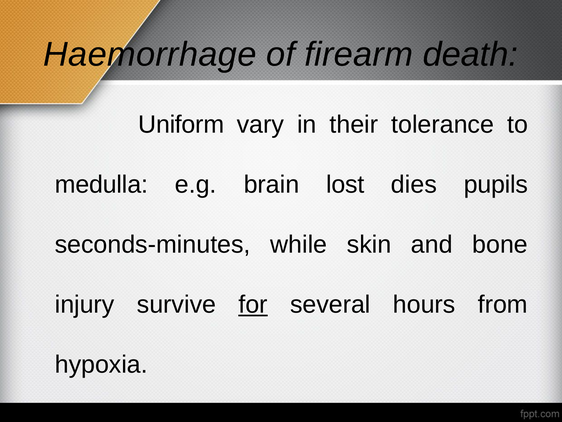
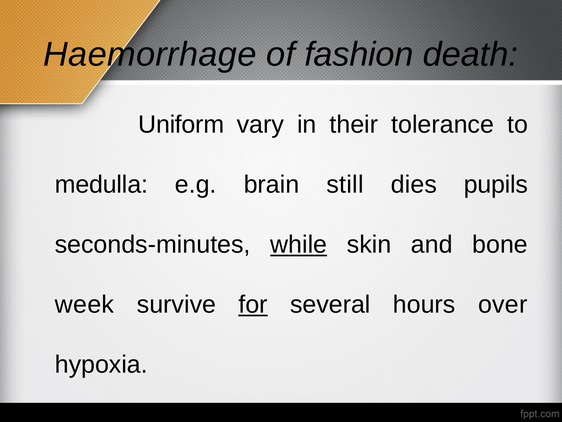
firearm: firearm -> fashion (359, 54)
lost: lost -> still (345, 184)
while underline: none -> present (299, 244)
injury: injury -> week (85, 304)
from: from -> over (503, 304)
